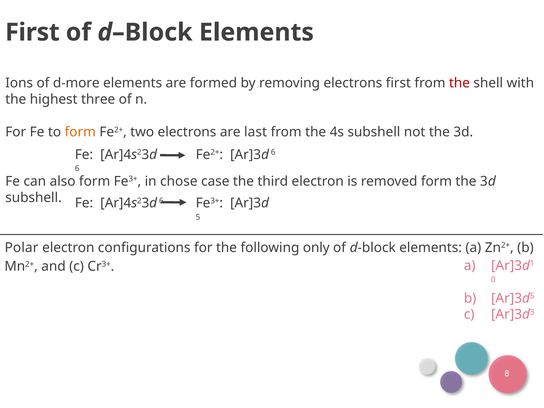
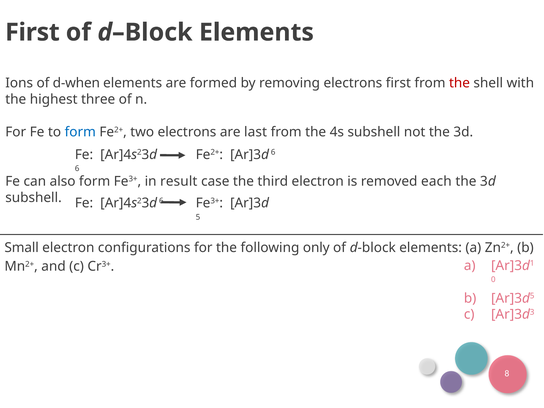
d-more: d-more -> d-when (76, 83)
form colour: orange -> blue (80, 132)
chose: chose -> result (179, 181)
removed form: form -> each (436, 181)
Polar: Polar -> Small (22, 248)
